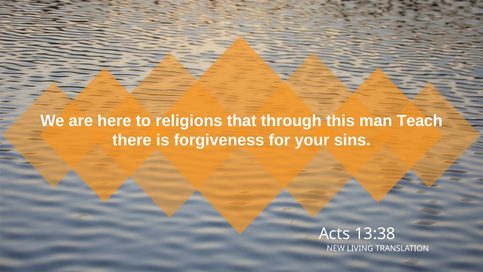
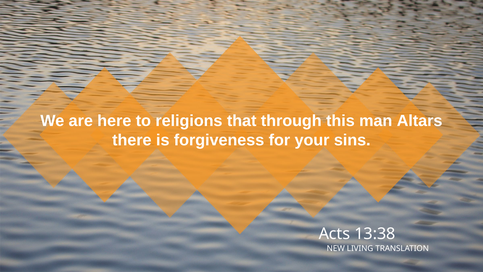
Teach: Teach -> Altars (420, 121)
